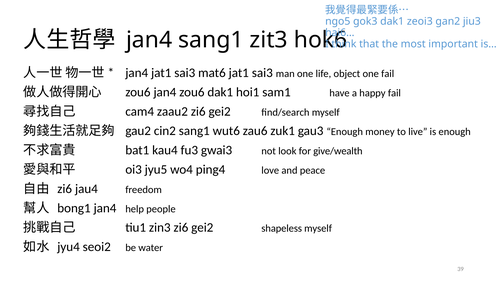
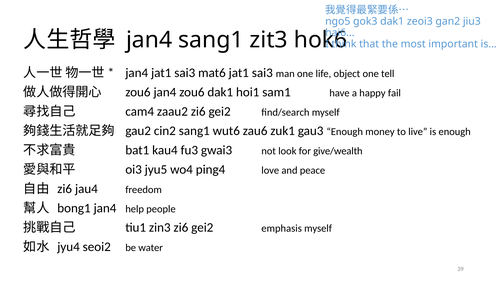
one fail: fail -> tell (388, 74)
shapeless: shapeless -> emphasis (282, 229)
